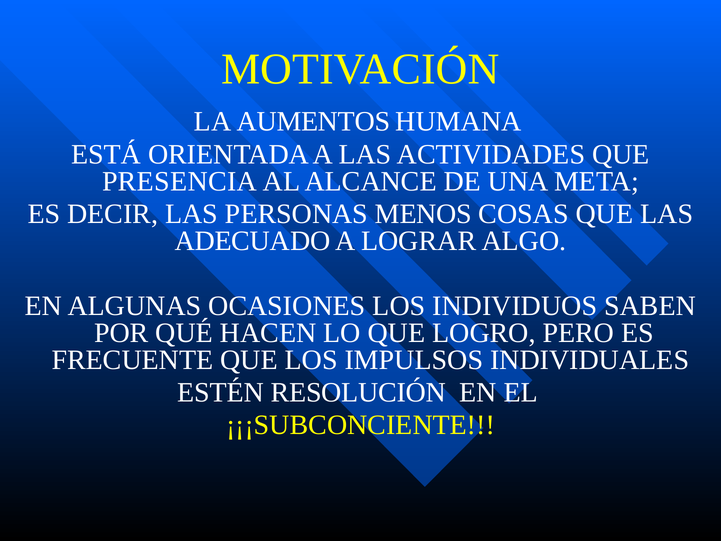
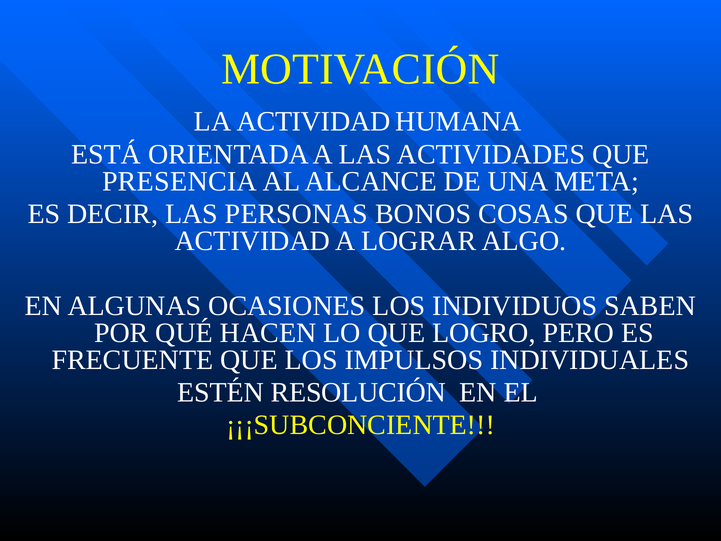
LA AUMENTOS: AUMENTOS -> ACTIVIDAD (313, 122)
MENOS: MENOS -> BONOS (423, 214)
ADECUADO: ADECUADO -> ACTIVIDAD (252, 241)
